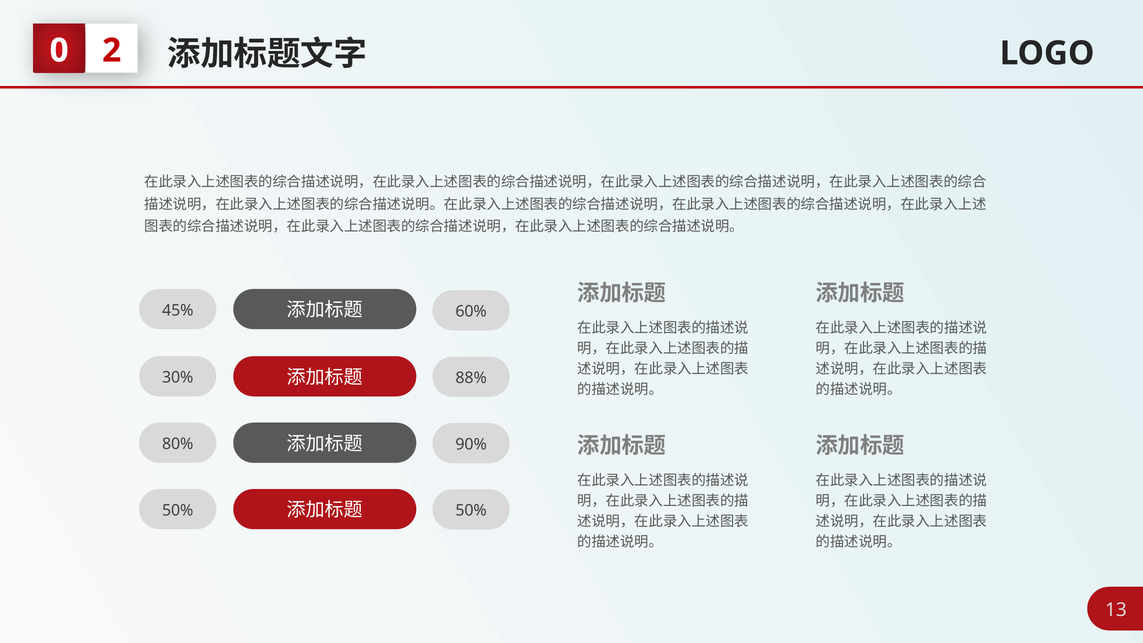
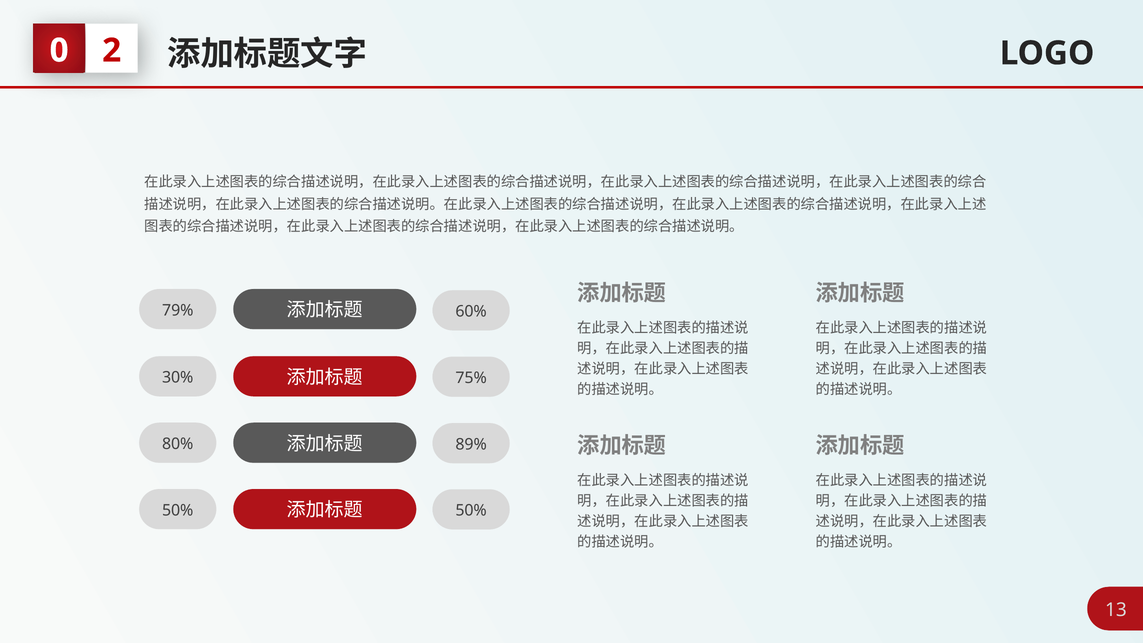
45%: 45% -> 79% (178, 310)
88%: 88% -> 75% (471, 378)
90%: 90% -> 89% (471, 444)
